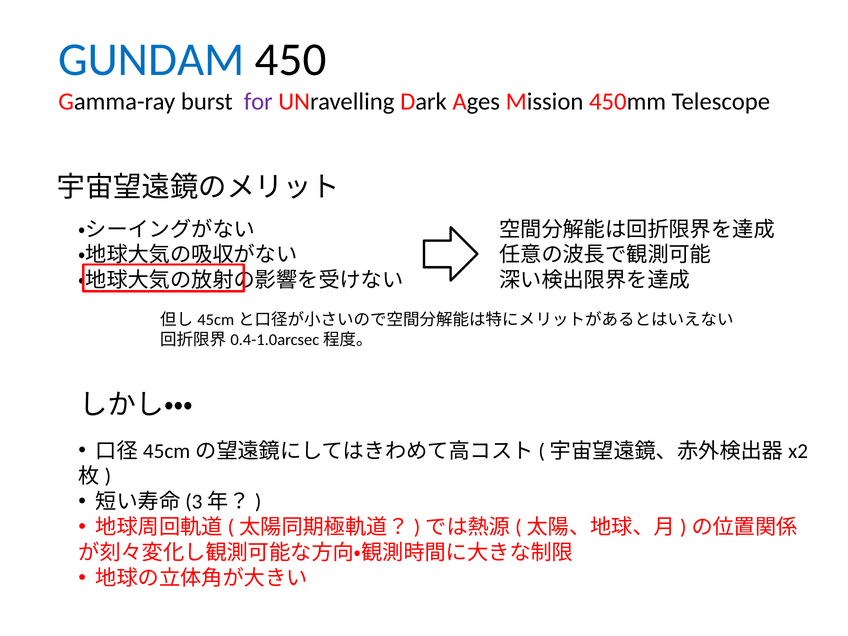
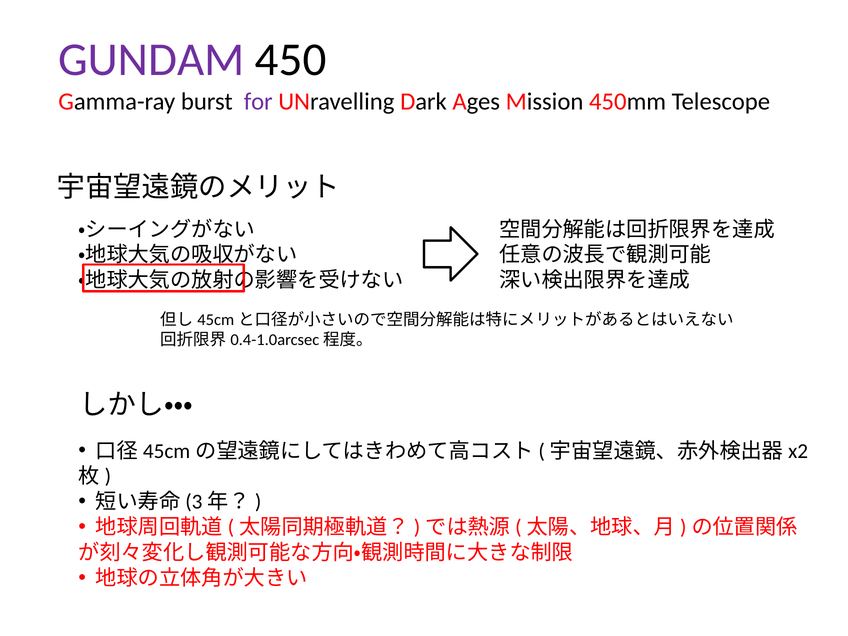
GUNDAM colour: blue -> purple (151, 60)
